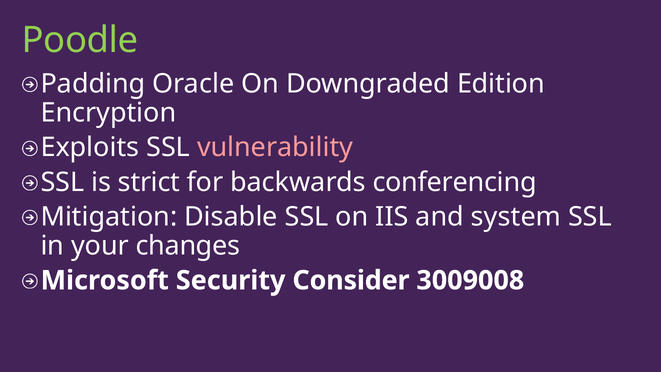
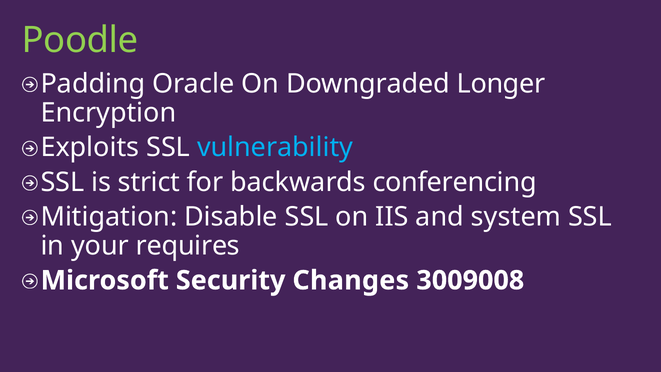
Edition: Edition -> Longer (501, 84)
vulnerability colour: pink -> light blue (275, 147)
changes: changes -> requires (188, 246)
Consider: Consider -> Changes (351, 280)
